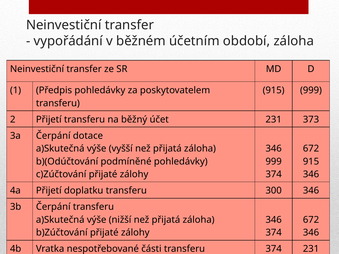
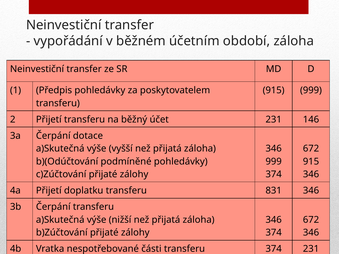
373: 373 -> 146 (311, 120)
300: 300 -> 831 (274, 191)
